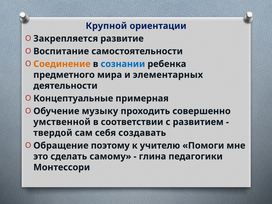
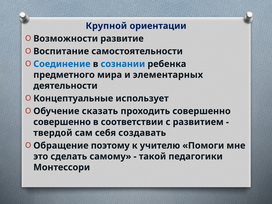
Закрепляется: Закрепляется -> Возможности (66, 39)
Соединение colour: orange -> blue (62, 64)
примерная: примерная -> использует (142, 98)
музыку: музыку -> сказать (100, 111)
умственной: умственной -> совершенно (62, 122)
глина: глина -> такой (152, 156)
